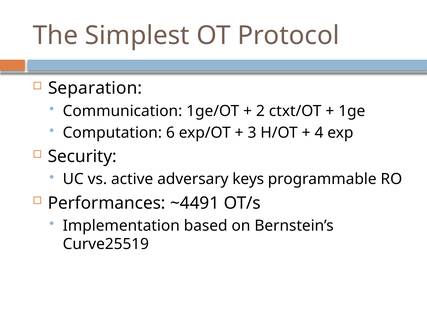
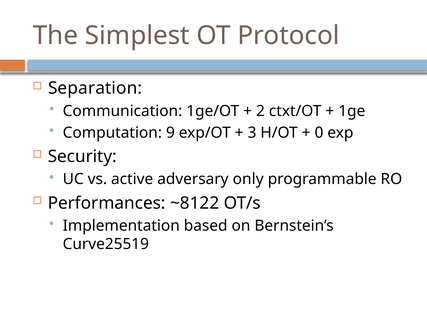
6: 6 -> 9 (170, 133)
4: 4 -> 0 (319, 133)
keys: keys -> only (248, 179)
~4491: ~4491 -> ~8122 (195, 203)
